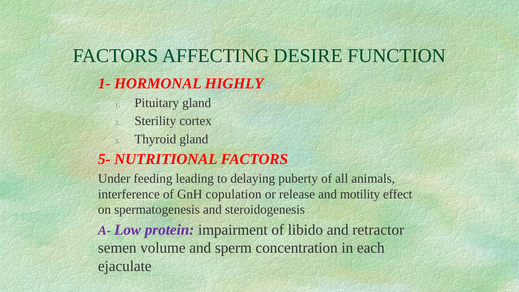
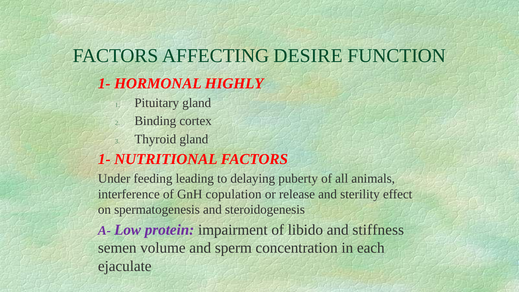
Sterility: Sterility -> Binding (155, 121)
5-: 5- -> 1- (104, 159)
motility: motility -> sterility (360, 194)
retractor: retractor -> stiffness (378, 230)
